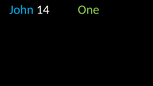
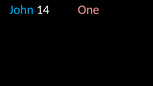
One colour: light green -> pink (89, 10)
